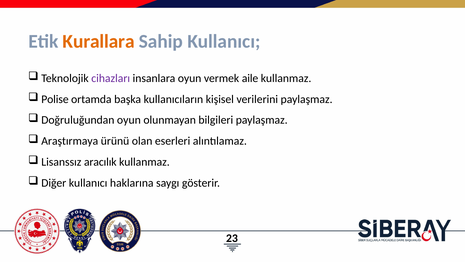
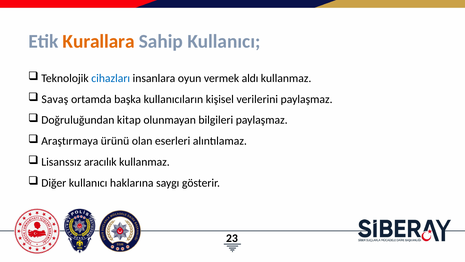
cihazları colour: purple -> blue (111, 78)
aile: aile -> aldı (250, 78)
Polise: Polise -> Savaş (55, 99)
Doğruluğundan oyun: oyun -> kitap (129, 120)
